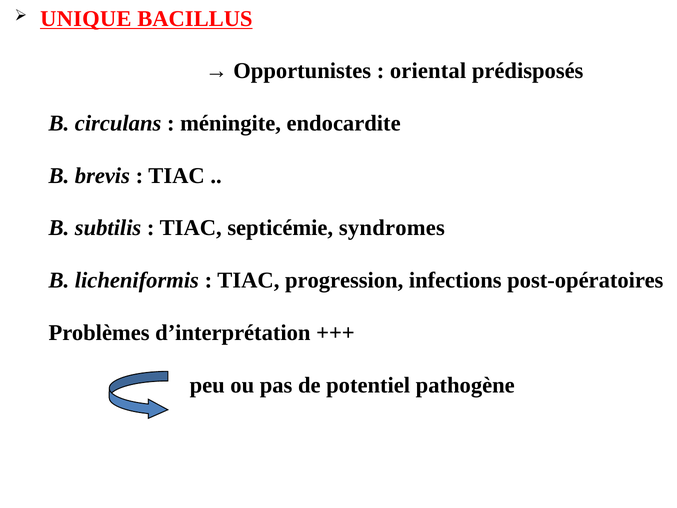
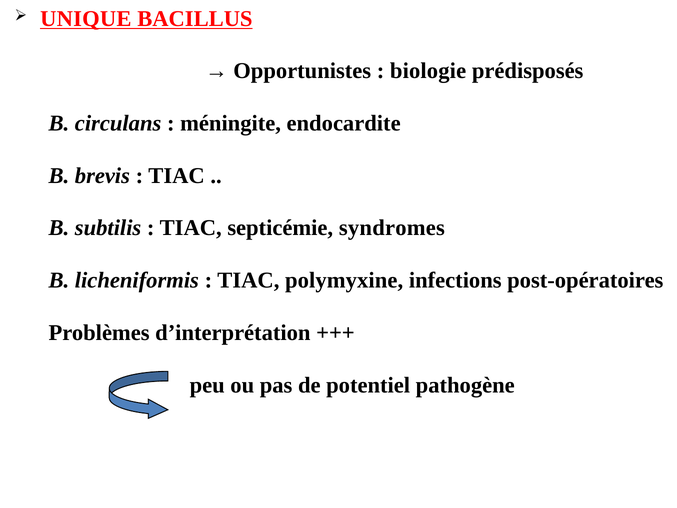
oriental: oriental -> biologie (428, 71)
progression: progression -> polymyxine (344, 280)
